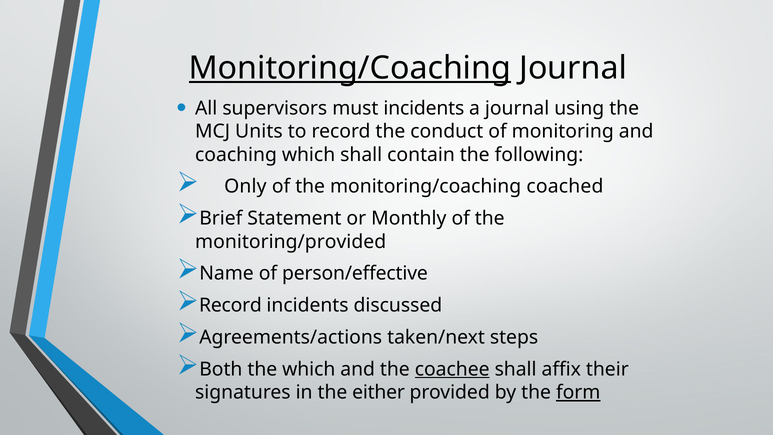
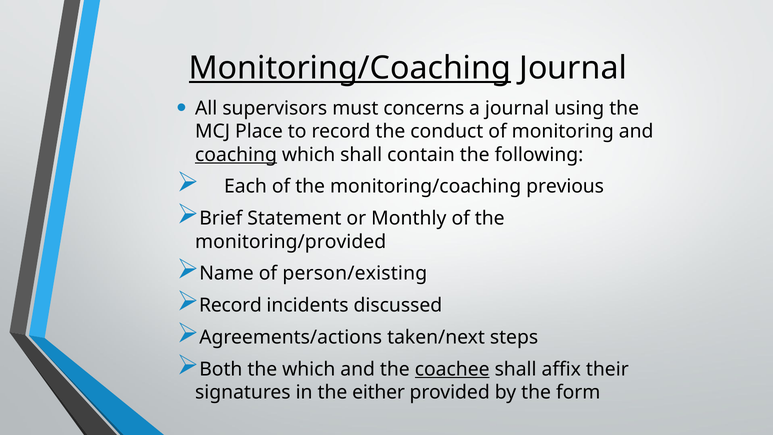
must incidents: incidents -> concerns (424, 108)
Units: Units -> Place (259, 131)
coaching underline: none -> present (236, 155)
Only: Only -> Each (245, 186)
coached: coached -> previous (565, 186)
person/effective: person/effective -> person/existing (355, 273)
form underline: present -> none (578, 392)
